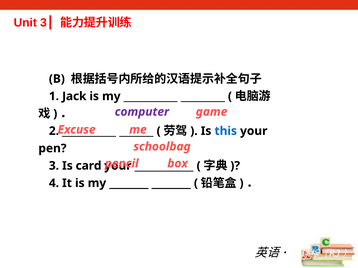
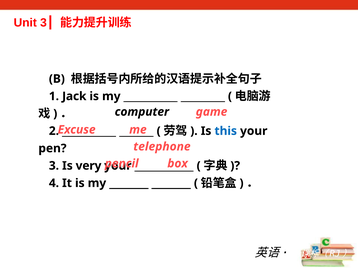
computer colour: purple -> black (142, 112)
schoolbag: schoolbag -> telephone (162, 147)
card: card -> very (89, 166)
